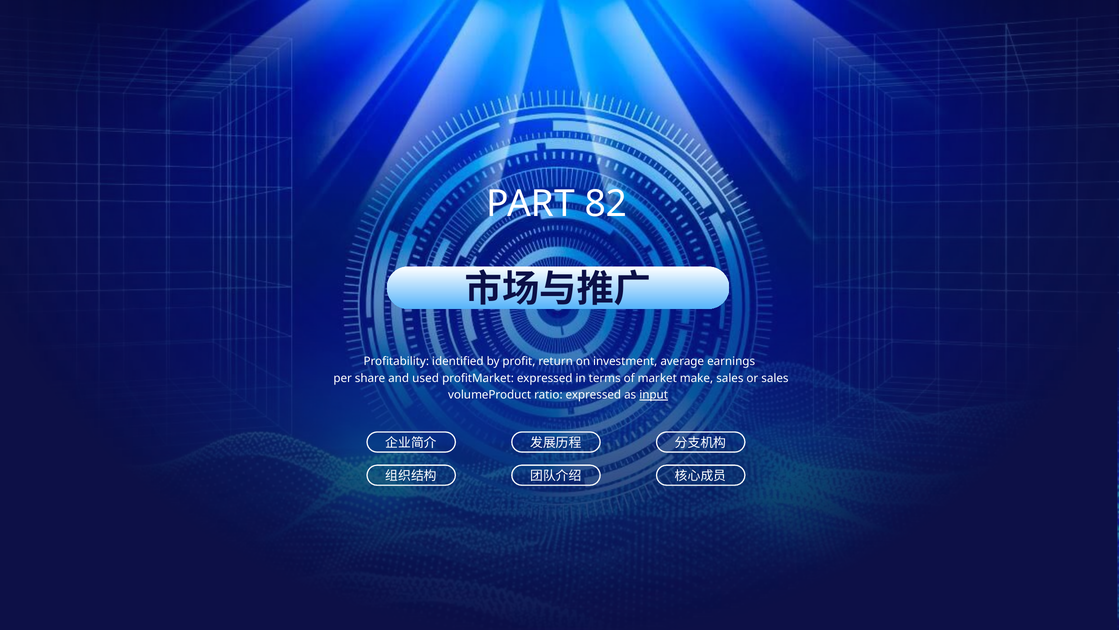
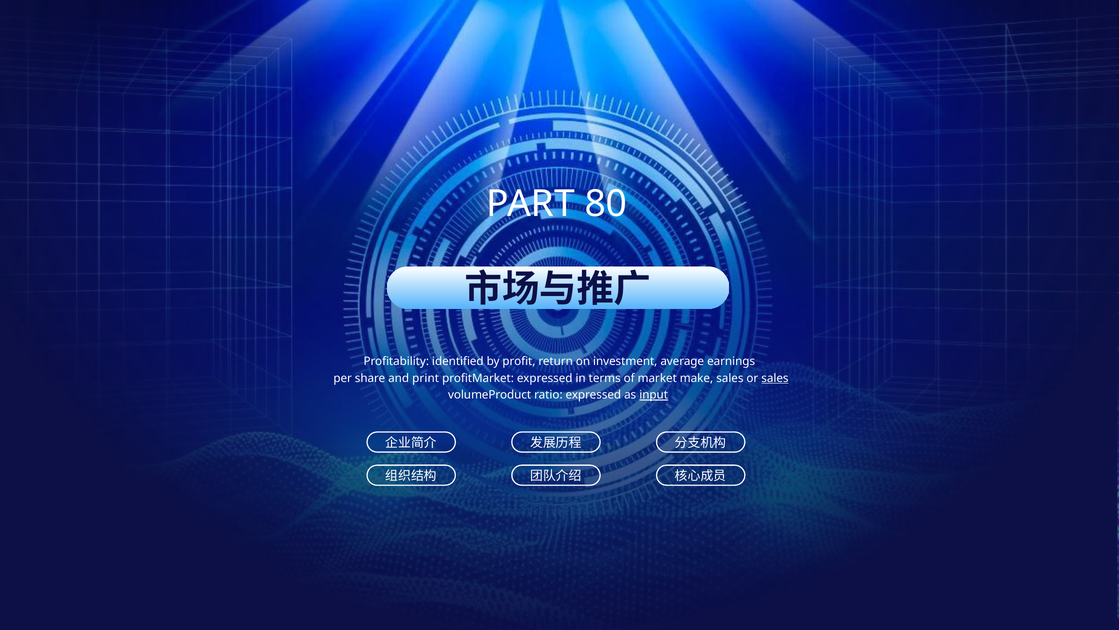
82: 82 -> 80 (606, 204)
used: used -> print (426, 378)
sales underline: none -> present (775, 378)
